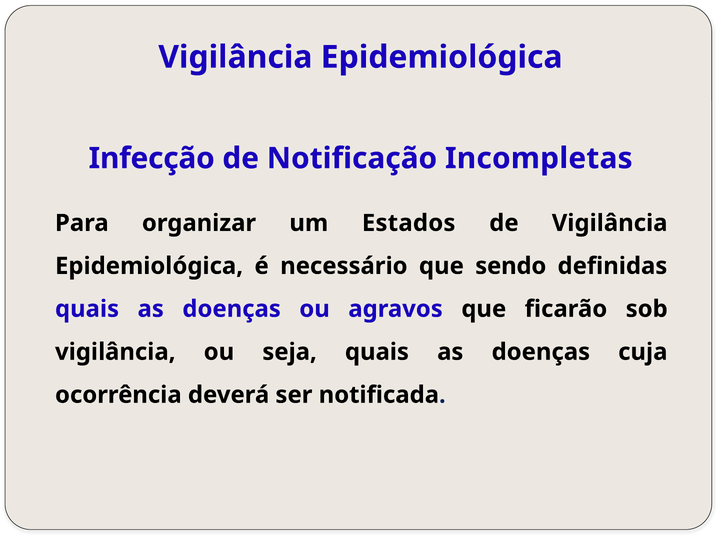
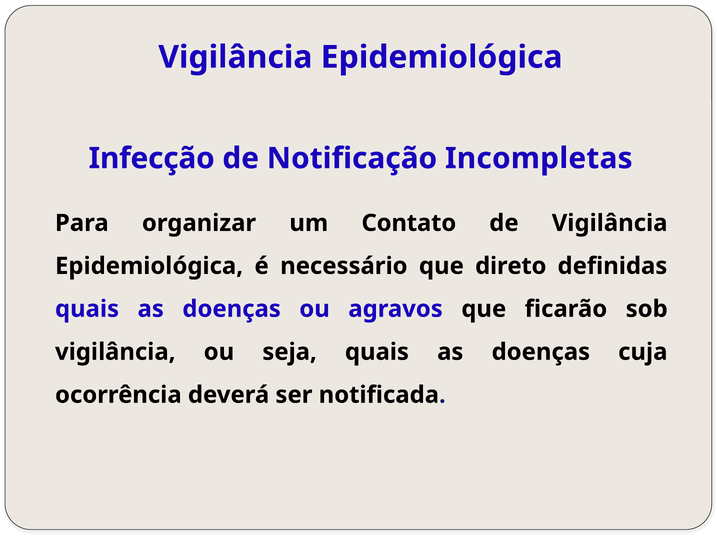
Estados: Estados -> Contato (409, 223)
sendo: sendo -> direto (511, 266)
